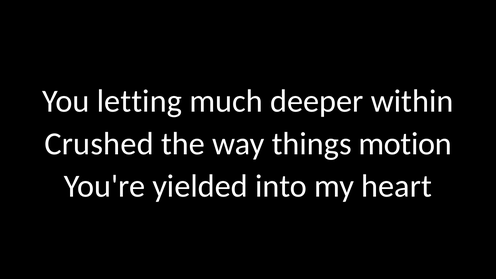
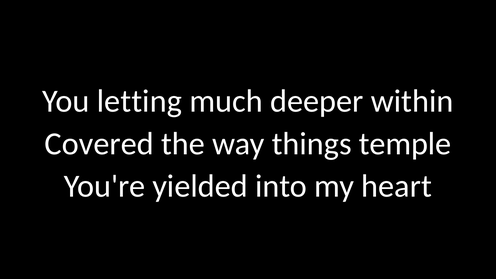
Crushed: Crushed -> Covered (99, 144)
motion: motion -> temple (405, 144)
